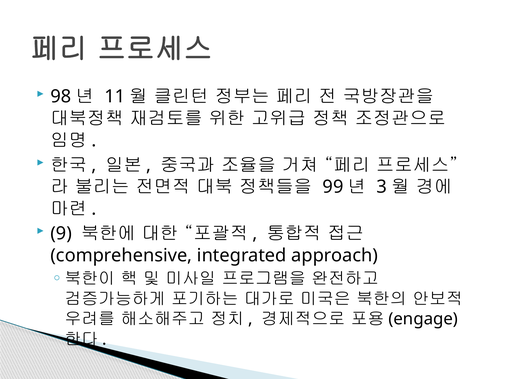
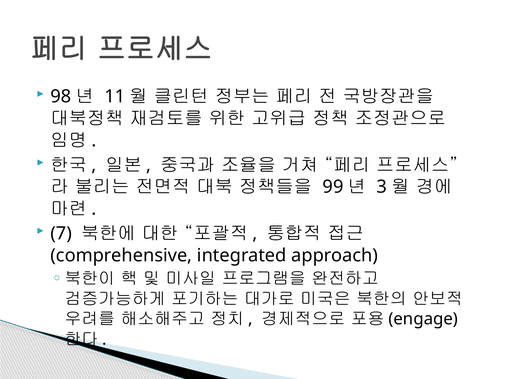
9: 9 -> 7 (61, 233)
